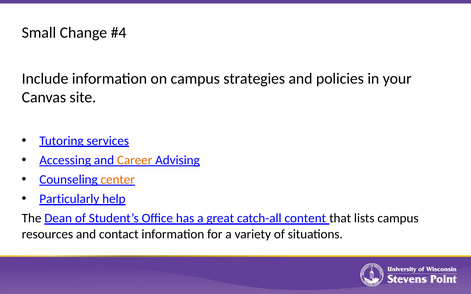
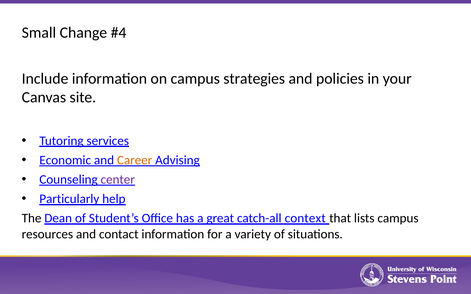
Accessing: Accessing -> Economic (65, 160)
center colour: orange -> purple (118, 180)
content: content -> context (305, 219)
